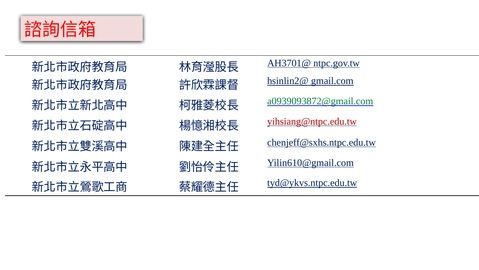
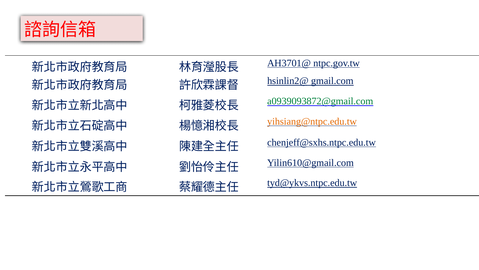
yihsiang@ntpc.edu.tw colour: red -> orange (312, 121)
